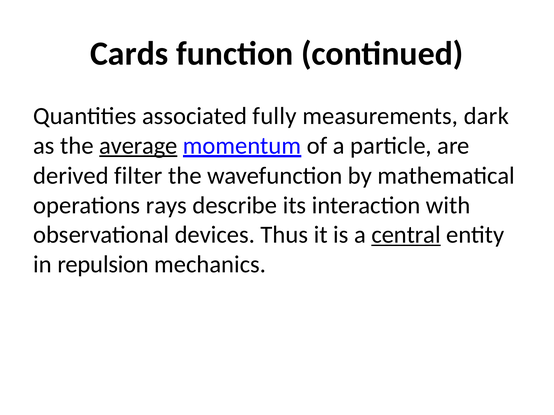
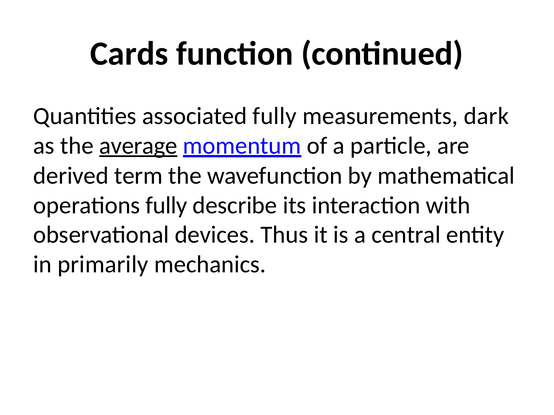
filter: filter -> term (138, 176)
operations rays: rays -> fully (166, 205)
central underline: present -> none (406, 235)
repulsion: repulsion -> primarily (103, 265)
